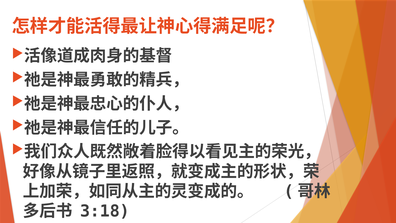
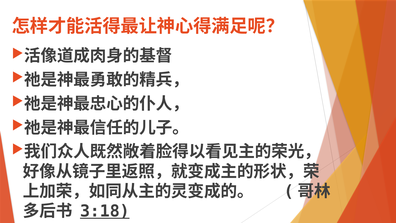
3:18 underline: none -> present (105, 211)
